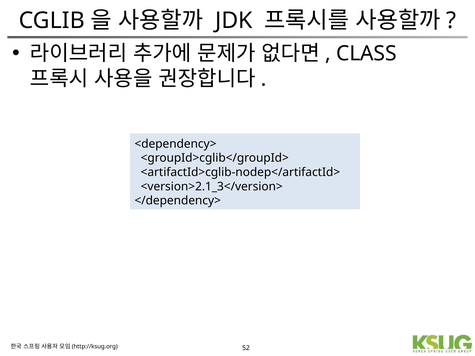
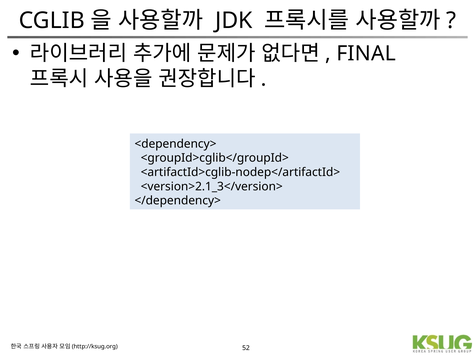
CLASS: CLASS -> FINAL (366, 54)
